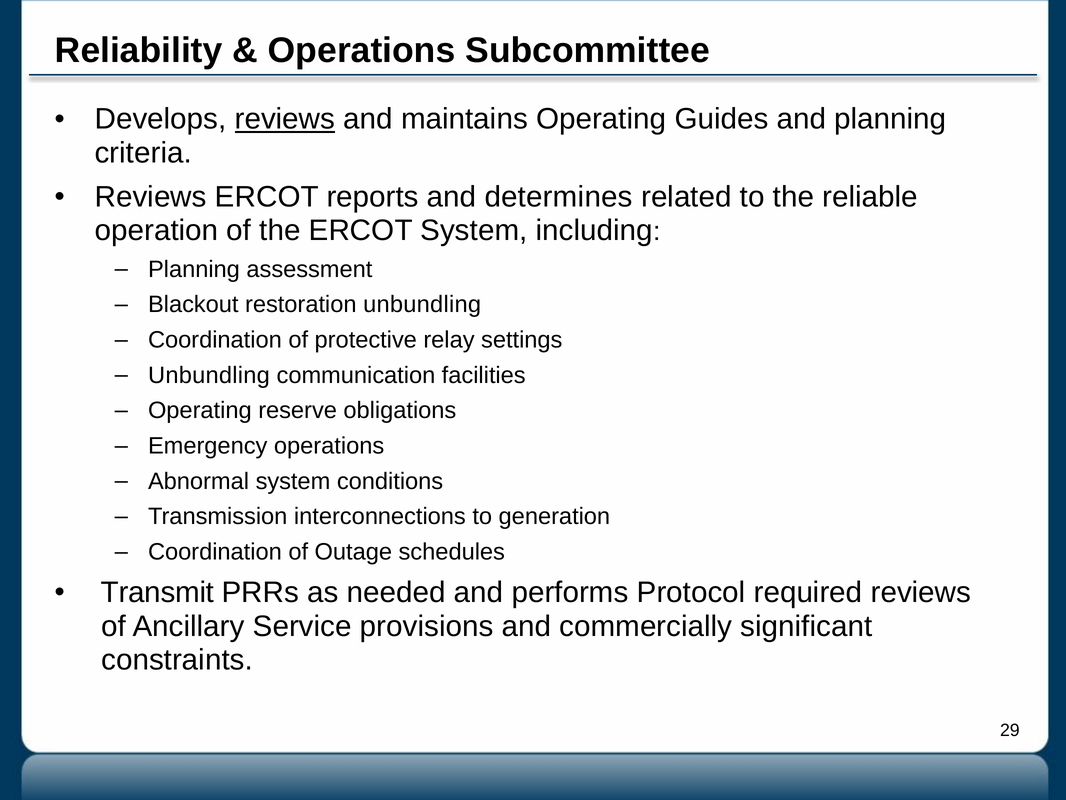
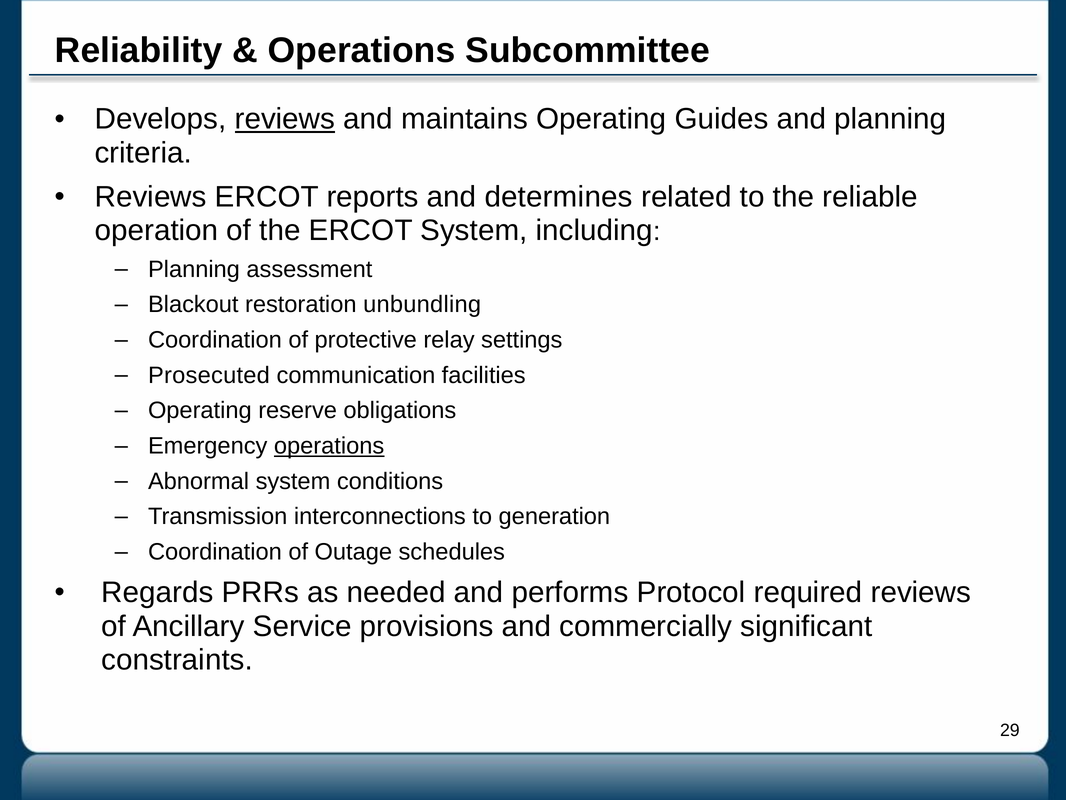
Unbundling: Unbundling -> Prosecuted (209, 375)
operations underline: none -> present (329, 446)
Transmit: Transmit -> Regards (157, 592)
